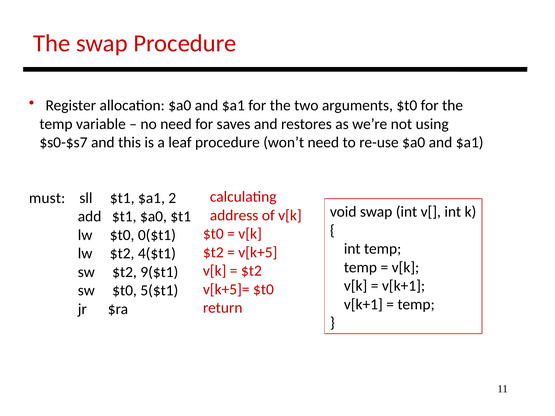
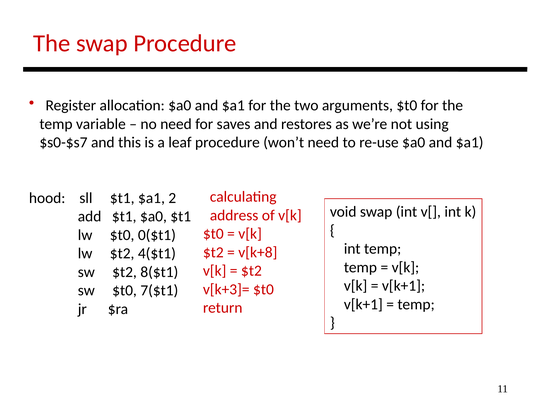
must: must -> hood (47, 198)
v[k+5: v[k+5 -> v[k+8 (258, 252)
9($t1: 9($t1 -> 8($t1 (159, 272)
v[k+5]=: v[k+5]= -> v[k+3]= (226, 289)
5($t1: 5($t1 -> 7($t1 (159, 291)
